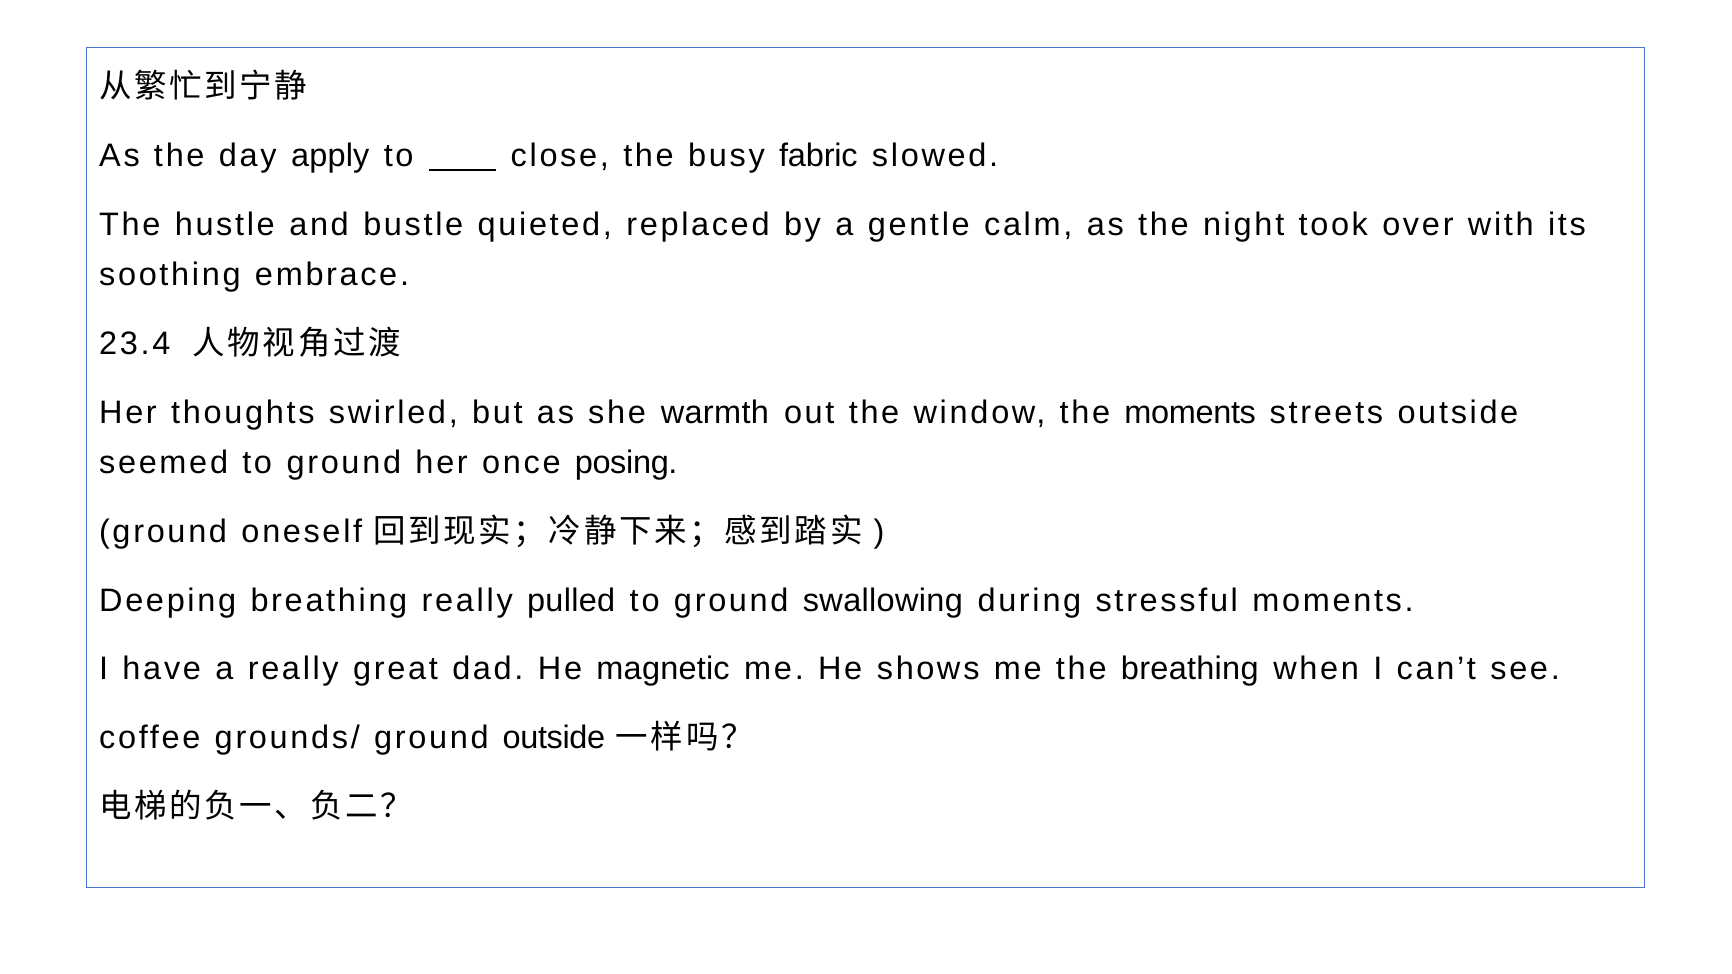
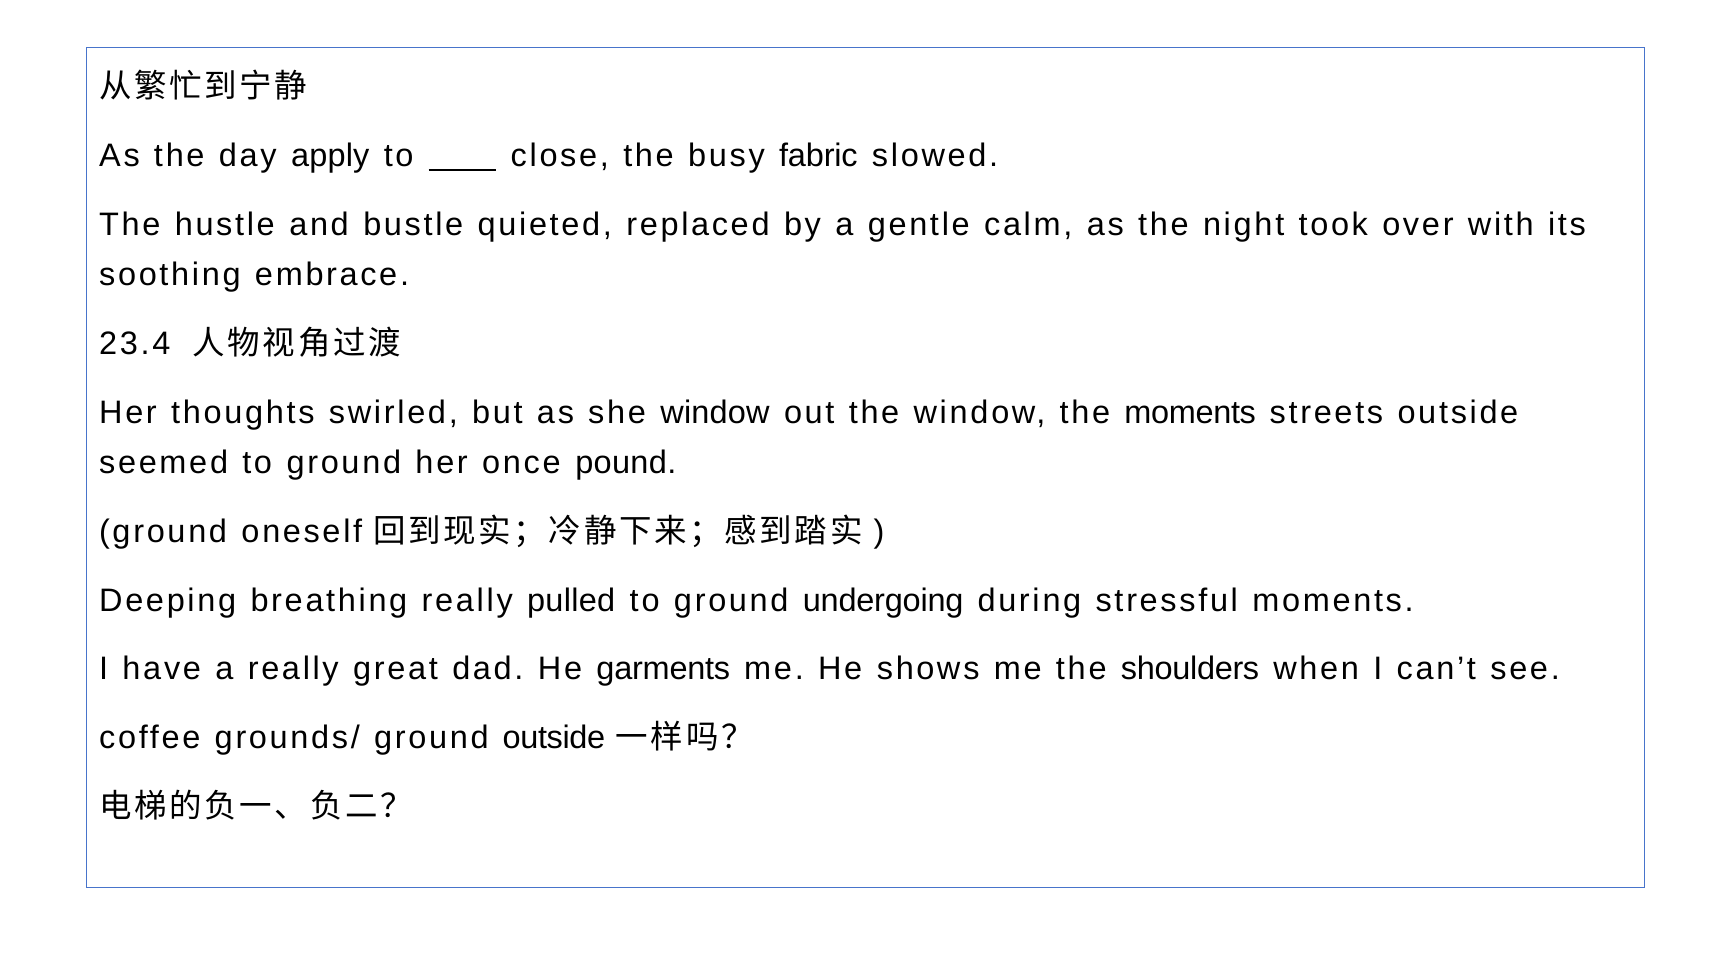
she warmth: warmth -> window (715, 413)
posing: posing -> pound (626, 463)
swallowing: swallowing -> undergoing (883, 601)
magnetic: magnetic -> garments (663, 669)
the breathing: breathing -> shoulders (1190, 669)
